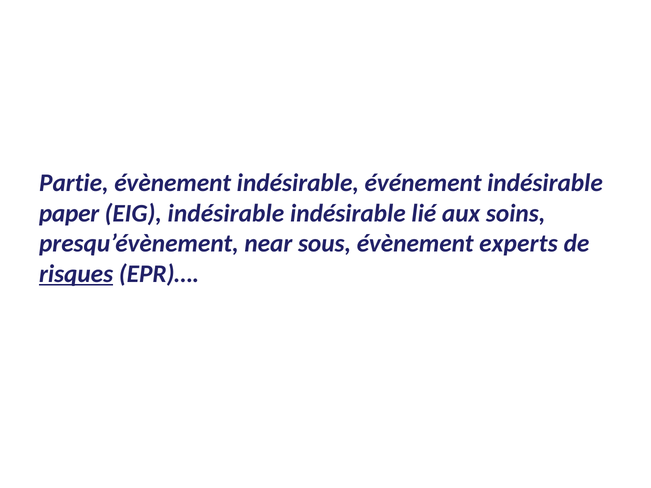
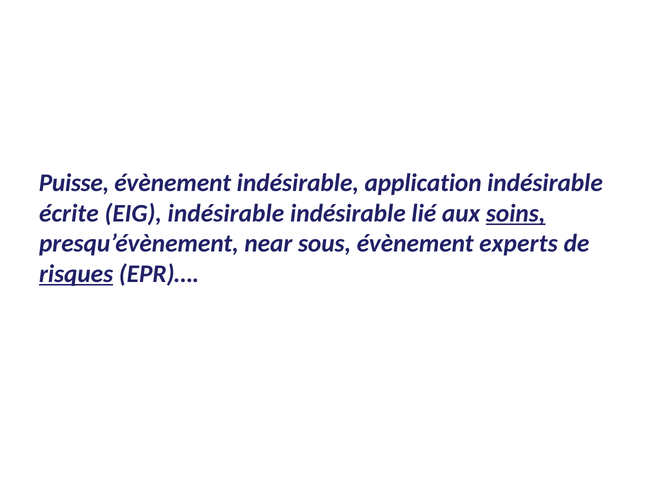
Partie: Partie -> Puisse (74, 183)
événement: événement -> application (423, 183)
paper: paper -> écrite (69, 213)
soins underline: none -> present (516, 213)
